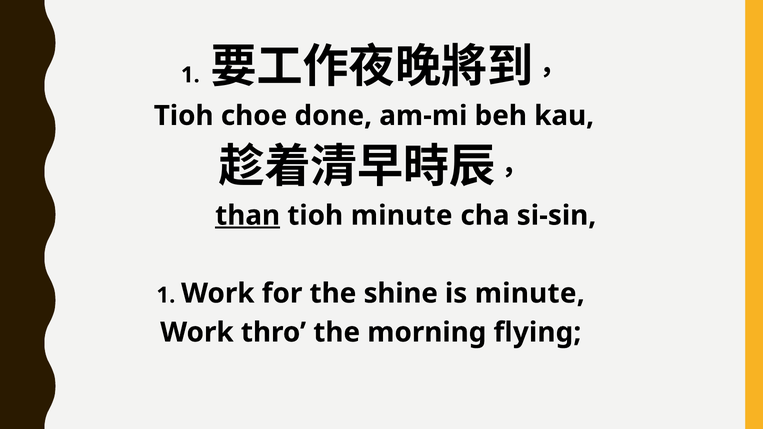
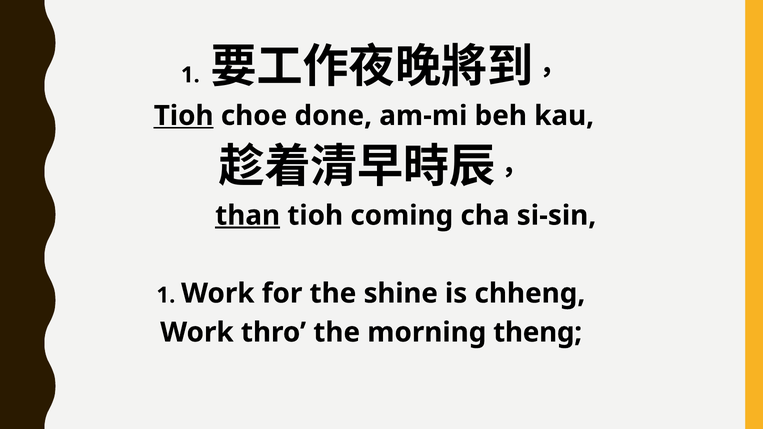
Tioh underline: none -> present (184, 116)
tioh minute: minute -> coming (402, 216)
is minute: minute -> chheng (530, 294)
flying: flying -> theng (538, 333)
